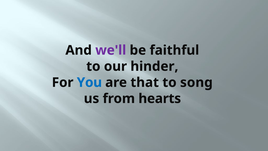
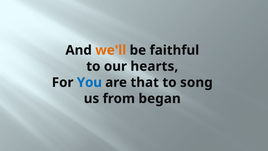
we'll colour: purple -> orange (111, 50)
hinder: hinder -> hearts (154, 66)
hearts: hearts -> began (160, 98)
